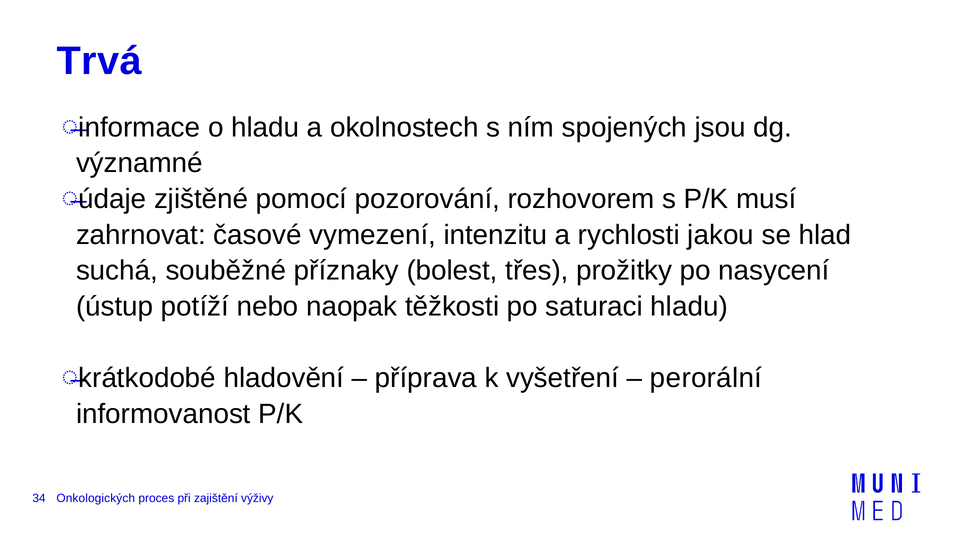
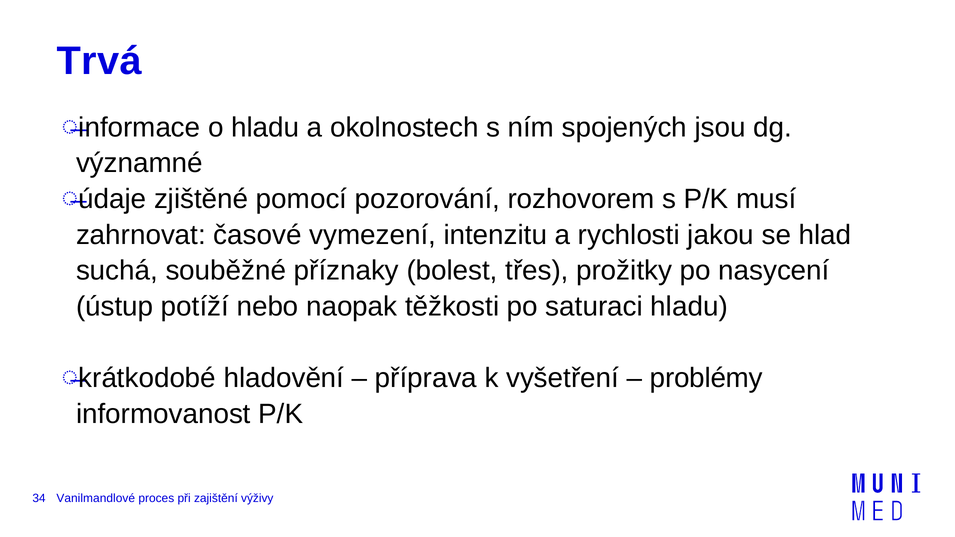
perorální: perorální -> problémy (706, 378)
Onkologických: Onkologických -> Vanilmandlové (96, 499)
